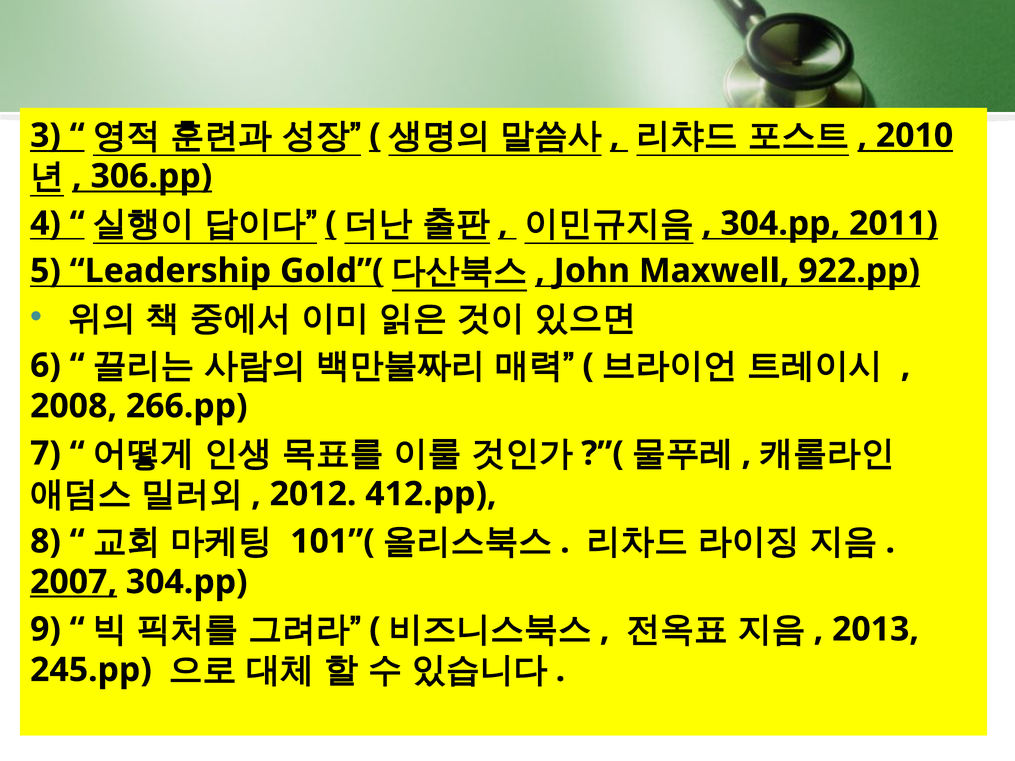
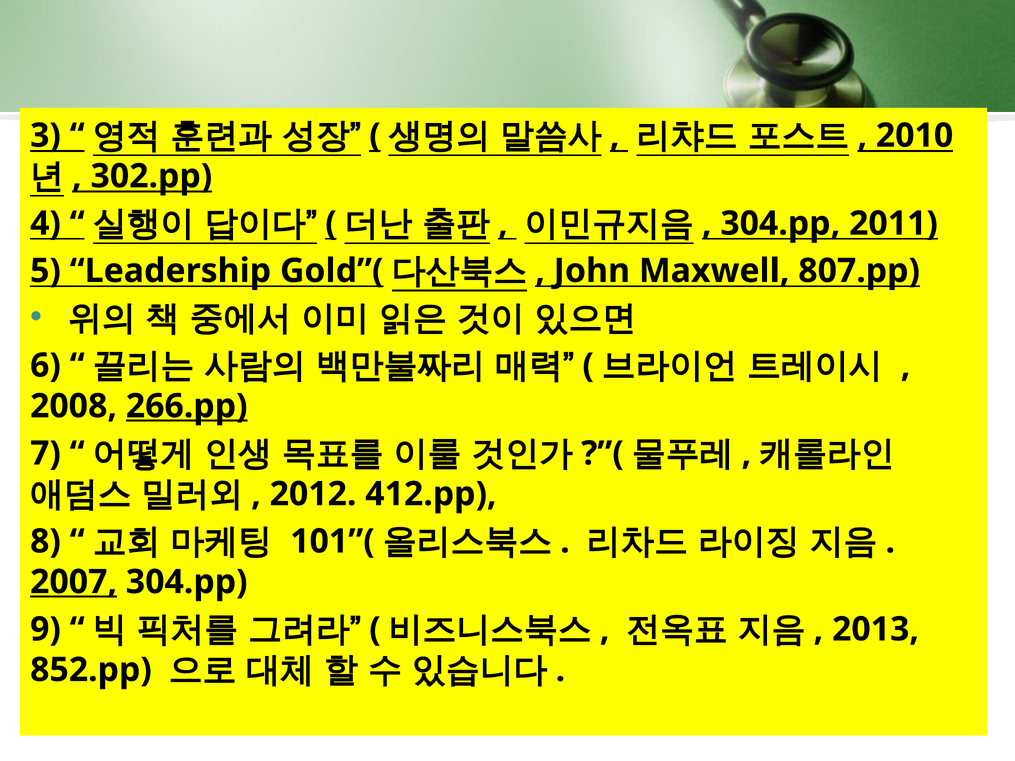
306.pp: 306.pp -> 302.pp (151, 176)
922.pp: 922.pp -> 807.pp (859, 271)
266.pp underline: none -> present (187, 406)
245.pp: 245.pp -> 852.pp (91, 670)
